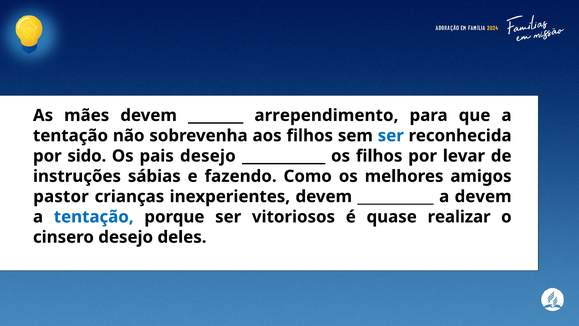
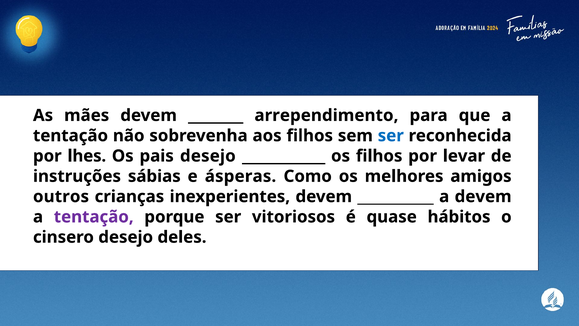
sido: sido -> lhes (87, 156)
fazendo: fazendo -> ásperas (241, 176)
pastor: pastor -> outros (61, 196)
tentação colour: blue -> purple (94, 217)
realizar: realizar -> hábitos (459, 217)
